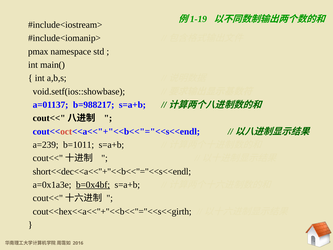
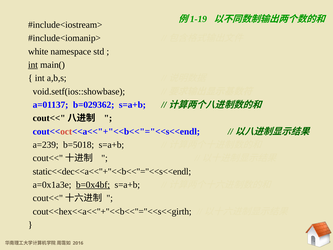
pmax: pmax -> white (38, 51)
int underline: none -> present (33, 65)
b=988217: b=988217 -> b=029362 (94, 105)
b=1011: b=1011 -> b=5018 (79, 145)
short<<dec<<a<<"+"<<b<<"="<<s<<endl: short<<dec<<a<<"+"<<b<<"="<<s<<endl -> static<<dec<<a<<"+"<<b<<"="<<s<<endl (112, 171)
